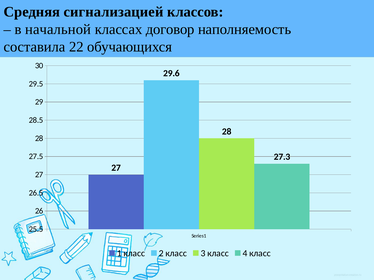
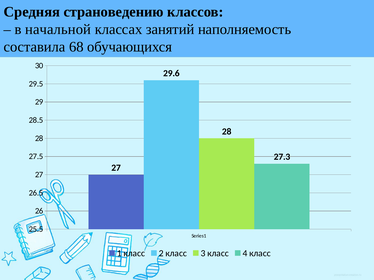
сигнализацией: сигнализацией -> страноведению (114, 12)
договор: договор -> занятий (170, 29)
22: 22 -> 68 (76, 47)
